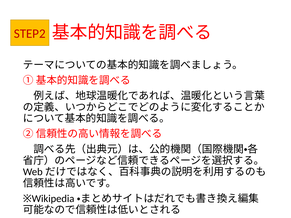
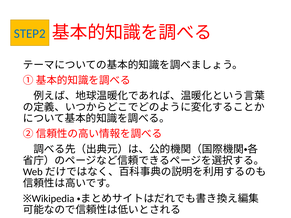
STEP2 colour: red -> blue (30, 34)
